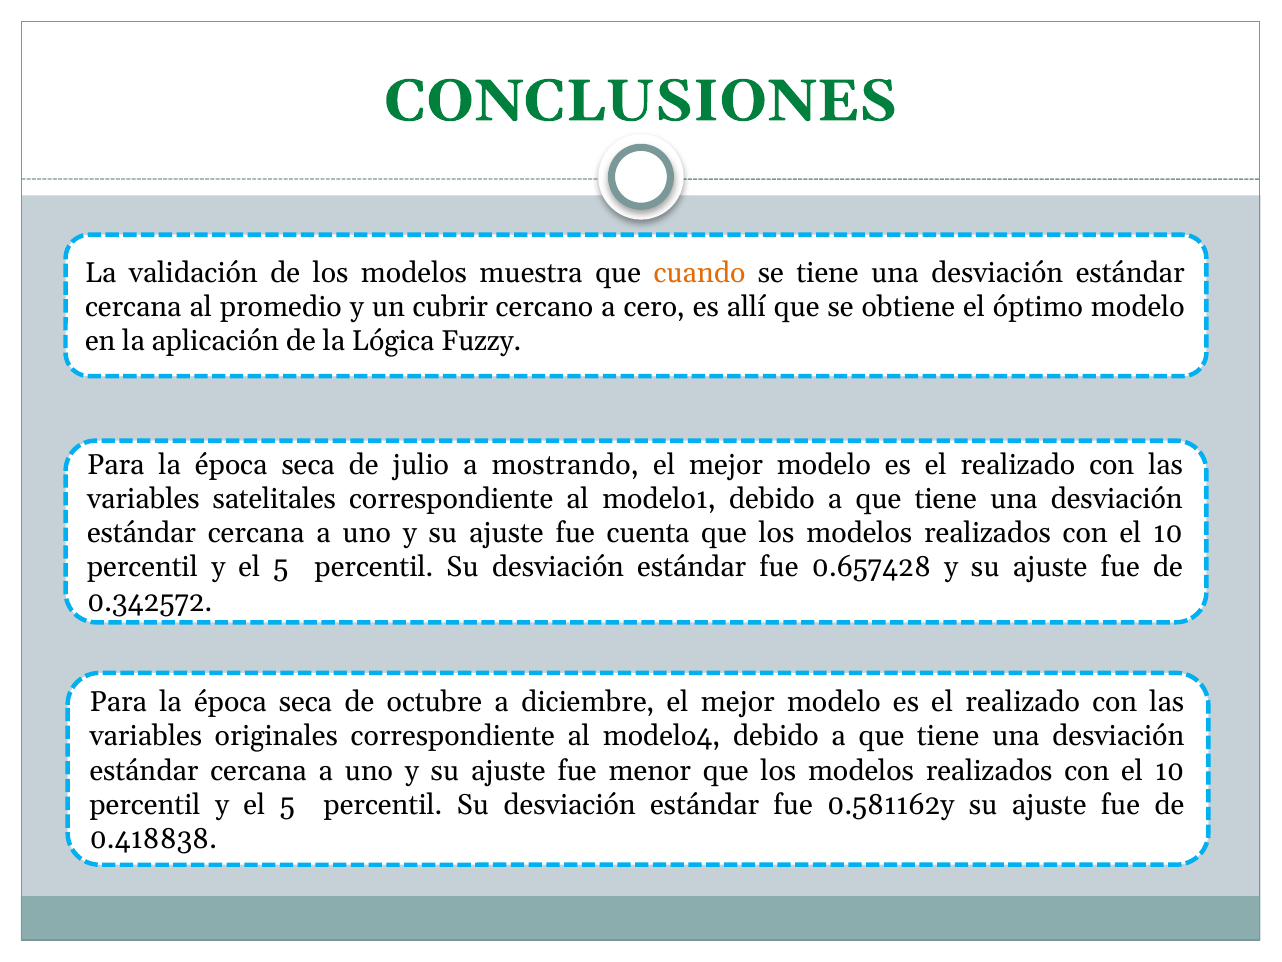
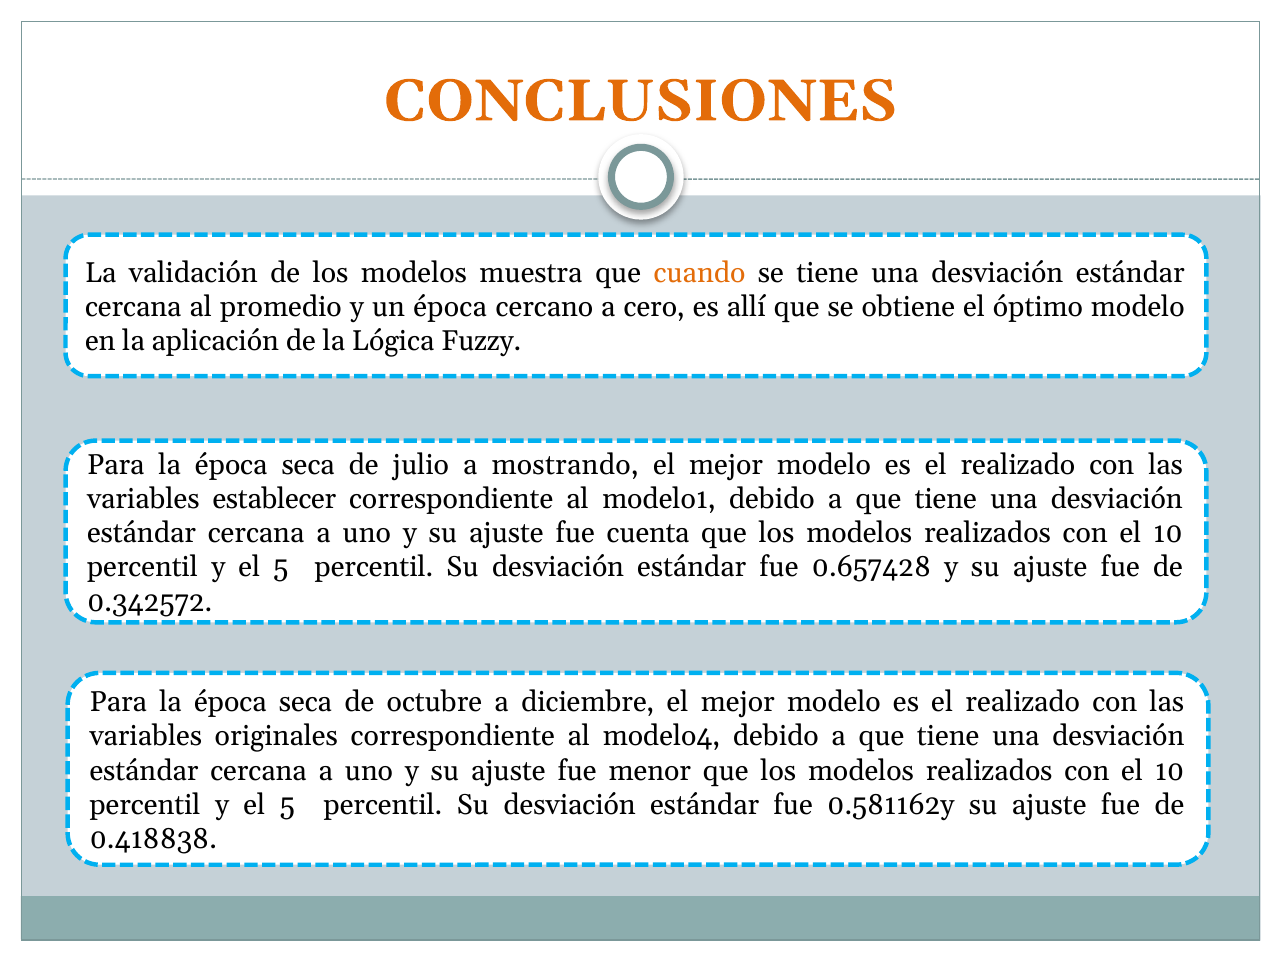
CONCLUSIONES colour: green -> orange (641, 101)
un cubrir: cubrir -> época (450, 307)
satelitales: satelitales -> establecer (274, 499)
